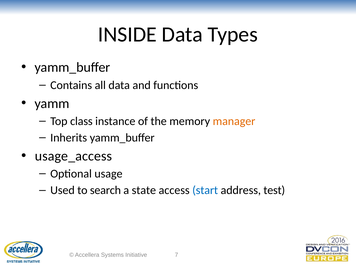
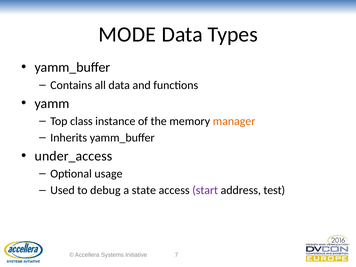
INSIDE: INSIDE -> MODE (127, 34)
usage_access: usage_access -> under_access (73, 156)
search: search -> debug (105, 190)
start colour: blue -> purple (205, 190)
